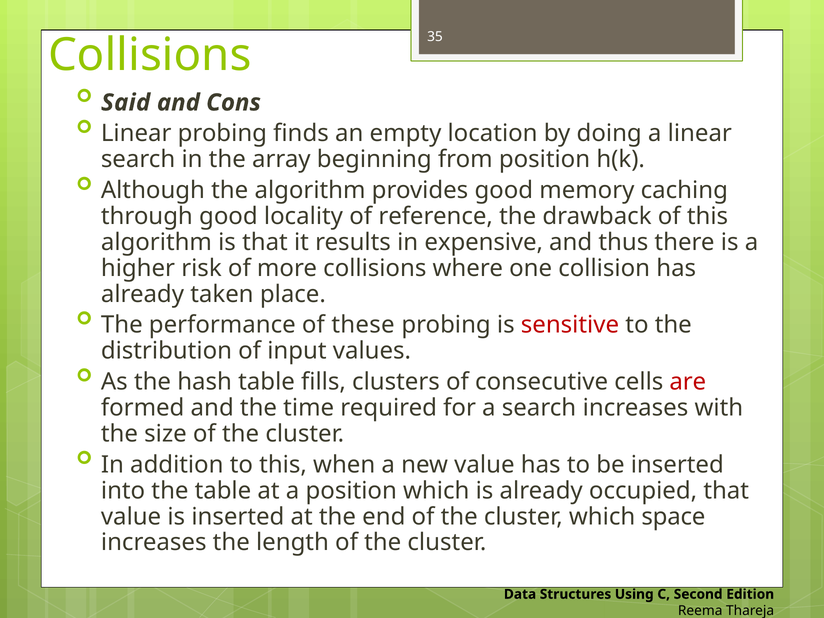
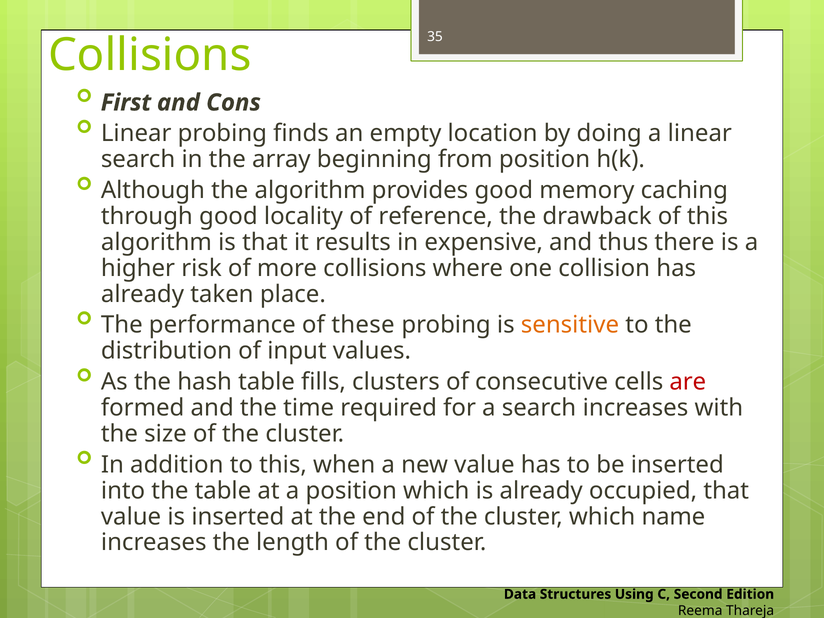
Said: Said -> First (126, 103)
sensitive colour: red -> orange (570, 325)
space: space -> name (673, 517)
